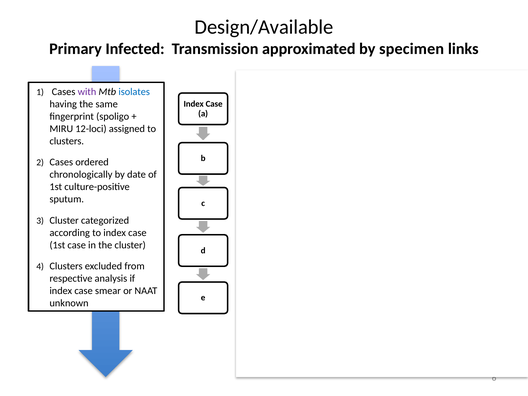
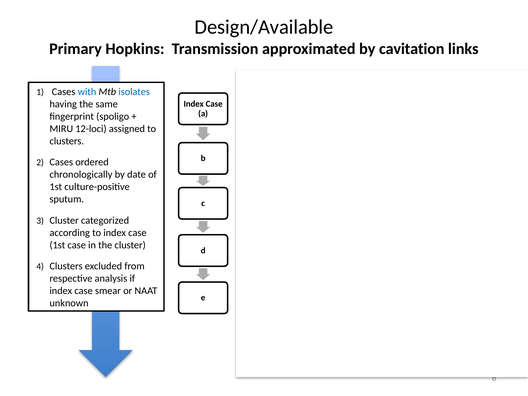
Infected: Infected -> Hopkins (135, 49)
specimen: specimen -> cavitation (412, 49)
with colour: purple -> blue (87, 92)
